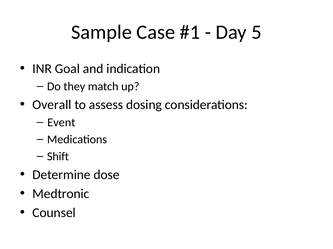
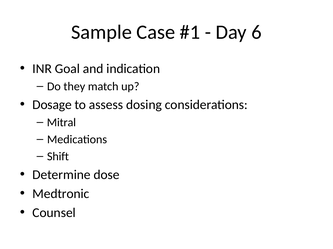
5: 5 -> 6 (256, 32)
Overall: Overall -> Dosage (52, 105)
Event: Event -> Mitral (61, 123)
